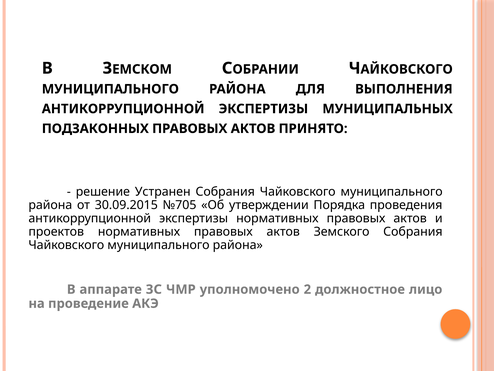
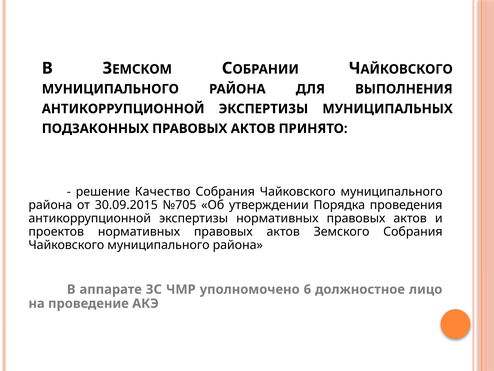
Устранен: Устранен -> Качество (163, 191)
2: 2 -> 6 (307, 289)
